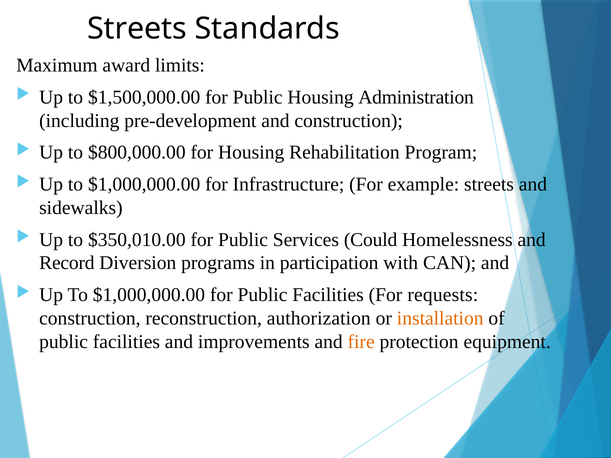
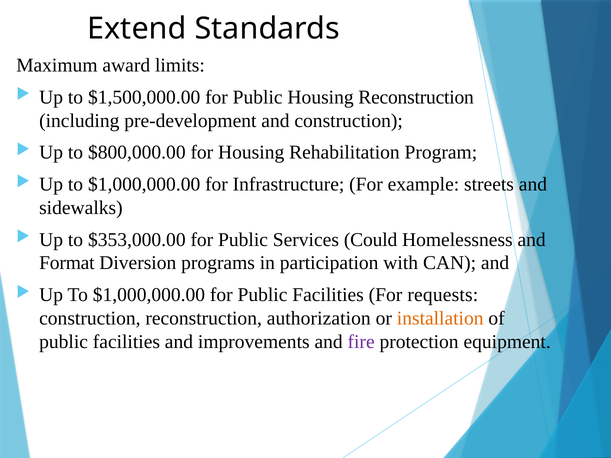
Streets: Streets -> Extend (137, 29)
Housing Administration: Administration -> Reconstruction (416, 97)
$350,010.00: $350,010.00 -> $353,000.00 (137, 240)
Record: Record -> Format (67, 263)
fire colour: orange -> purple (361, 342)
